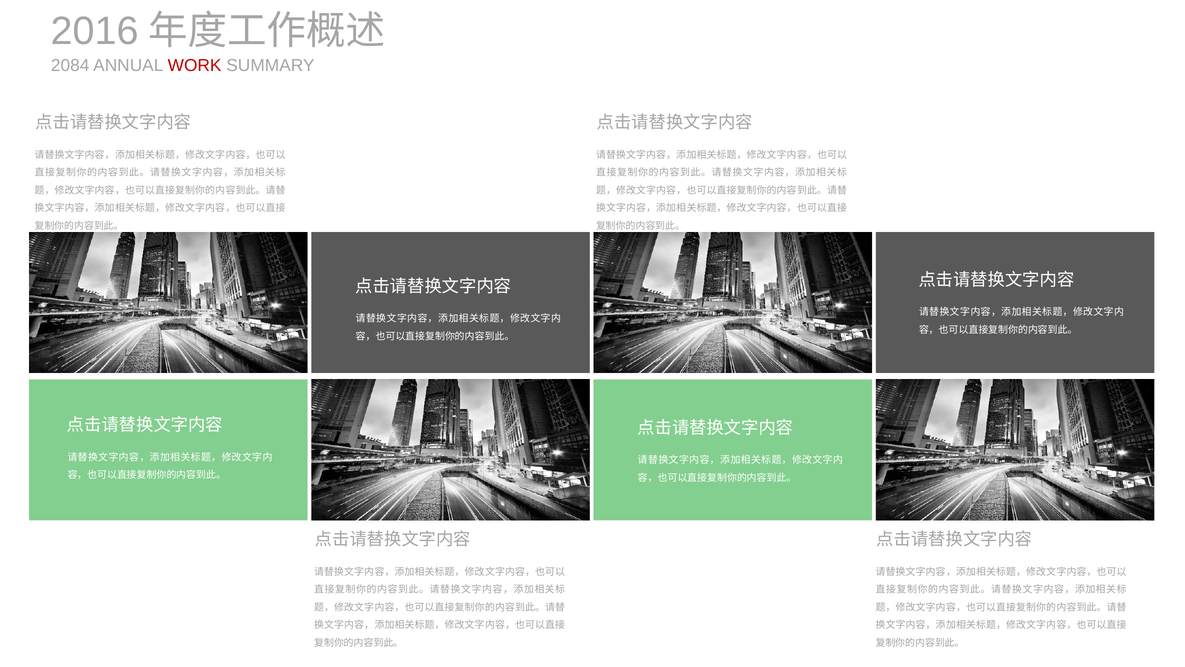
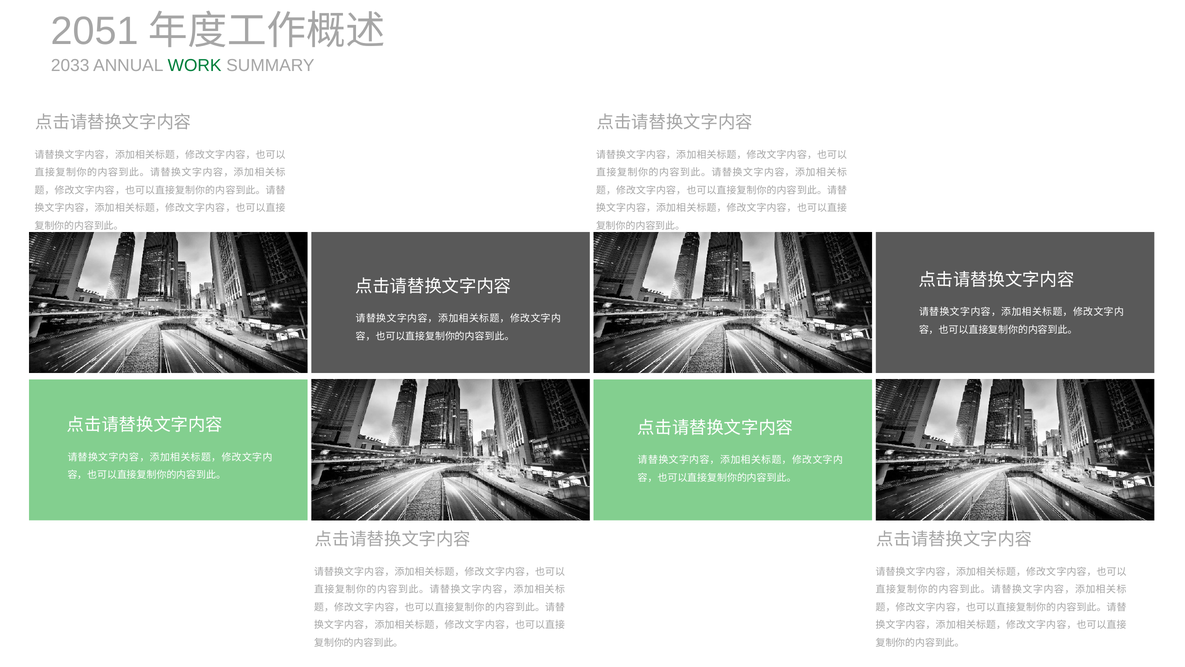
2016: 2016 -> 2051 (95, 31)
2084: 2084 -> 2033 (70, 66)
WORK colour: red -> green (195, 66)
